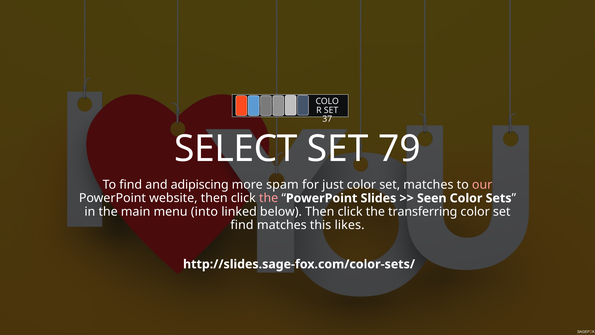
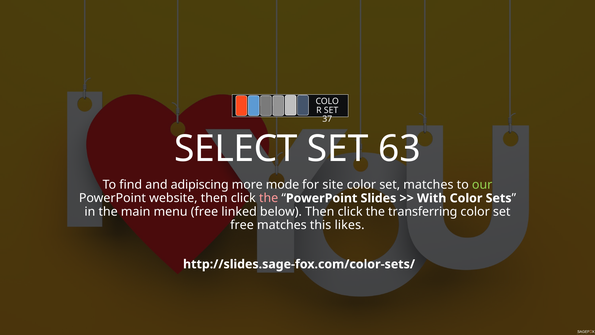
79: 79 -> 63 (399, 149)
spam: spam -> mode (282, 185)
just: just -> site (333, 185)
our colour: pink -> light green (482, 185)
Seen: Seen -> With (432, 198)
menu into: into -> free (204, 211)
find: find -> free (242, 225)
